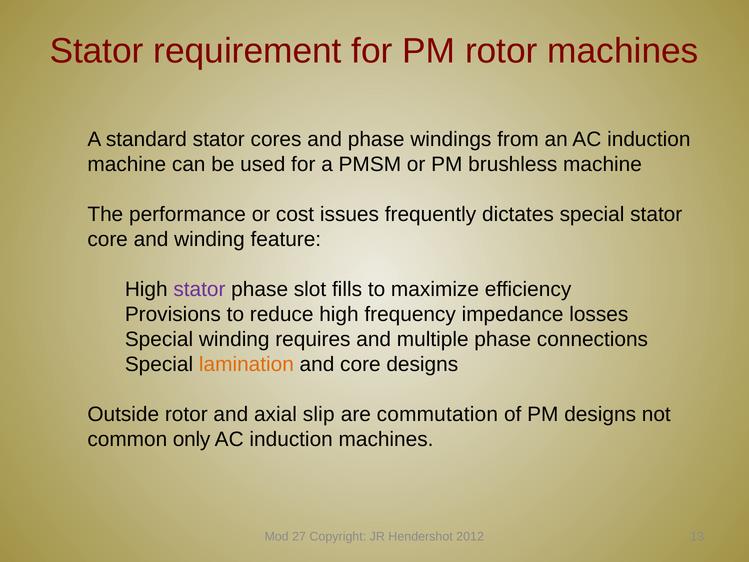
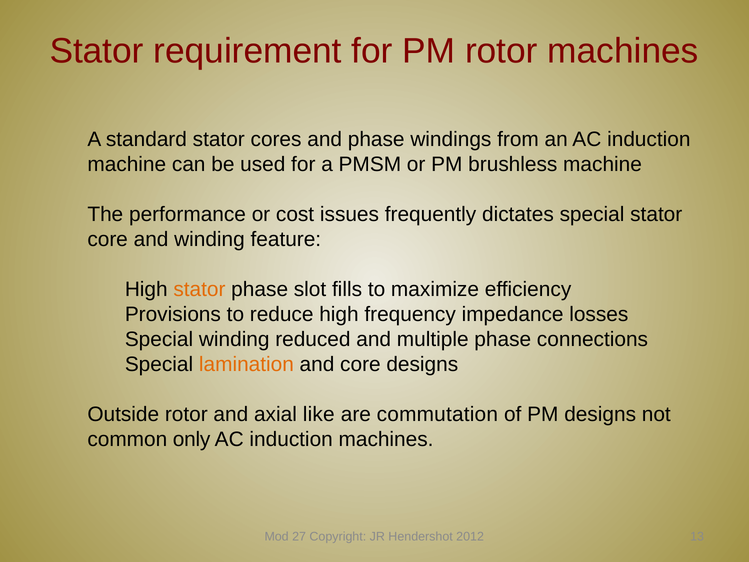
stator colour: purple -> orange (199, 289)
requires: requires -> reduced (313, 339)
slip: slip -> like (319, 414)
